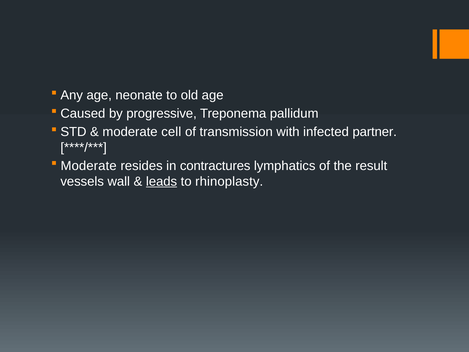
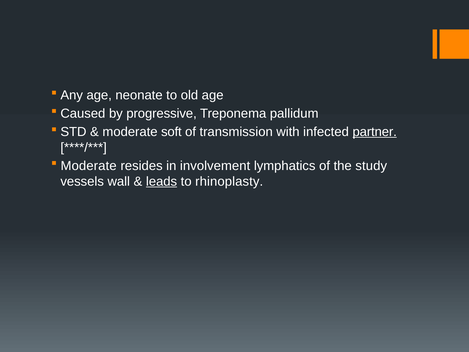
cell: cell -> soft (171, 132)
partner underline: none -> present (375, 132)
contractures: contractures -> involvement (215, 166)
result: result -> study (371, 166)
